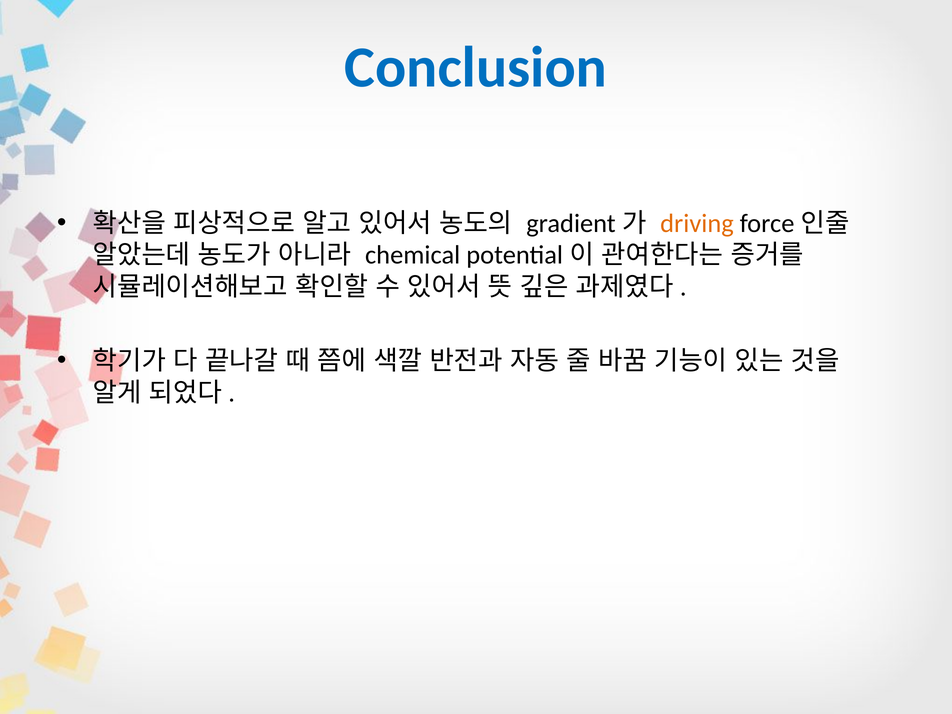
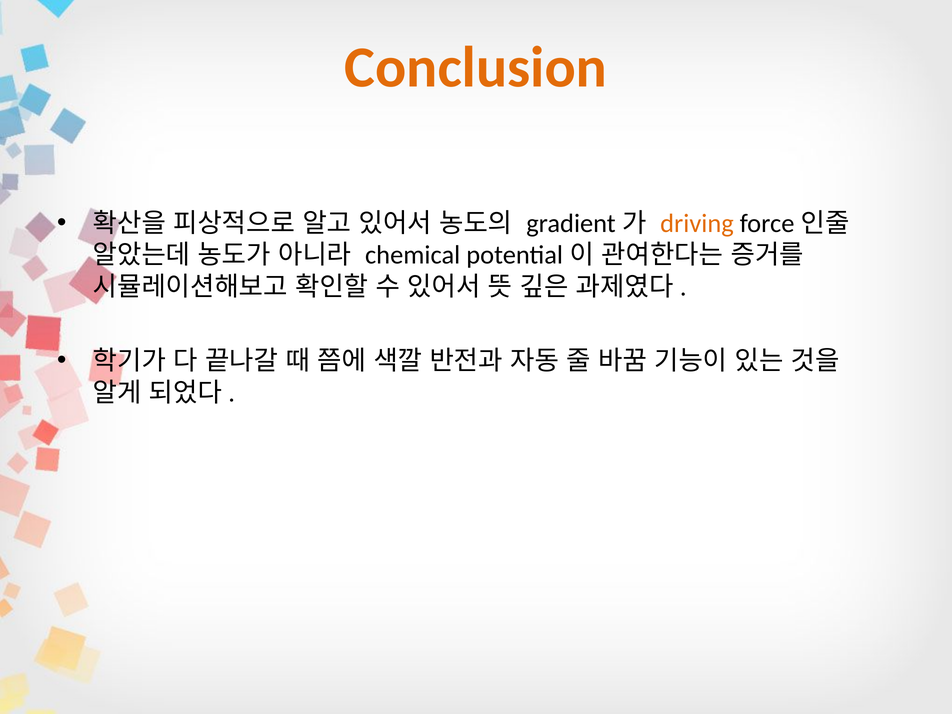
Conclusion colour: blue -> orange (476, 68)
